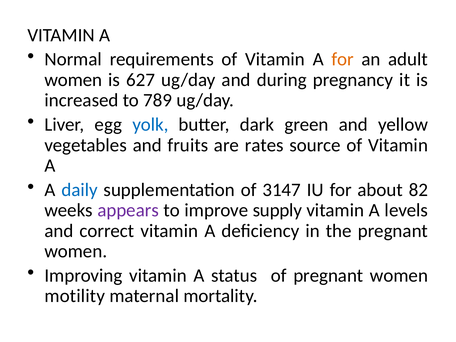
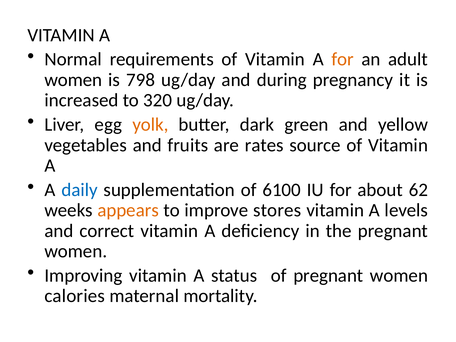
627: 627 -> 798 (141, 80)
789: 789 -> 320 (158, 100)
yolk colour: blue -> orange (150, 125)
3147: 3147 -> 6100 (282, 190)
82: 82 -> 62 (418, 190)
appears colour: purple -> orange (128, 210)
supply: supply -> stores (277, 210)
motility: motility -> calories (75, 296)
